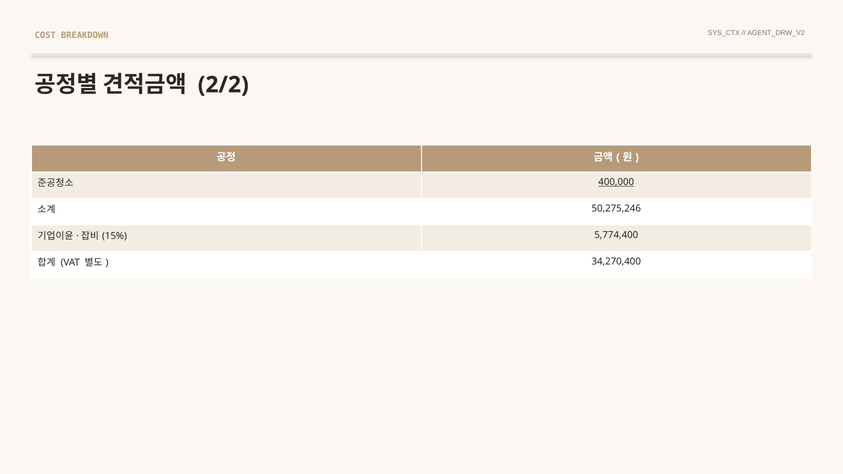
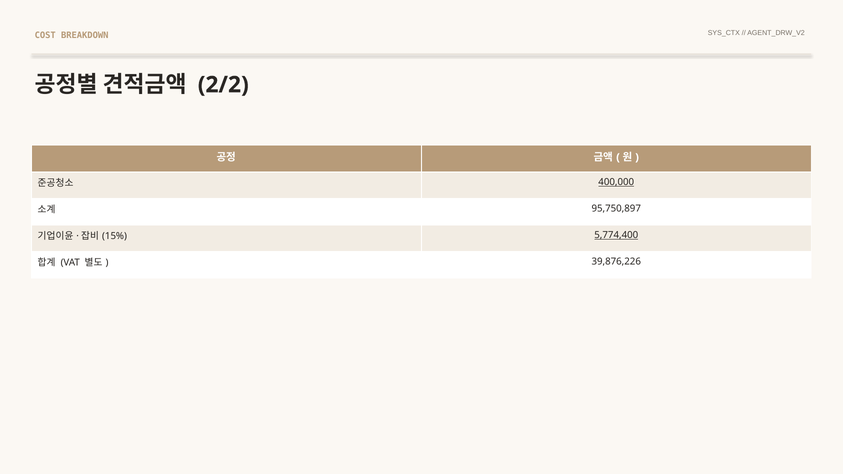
50,275,246: 50,275,246 -> 95,750,897 (616, 209)
5,774,400 underline: none -> present (616, 235)
34,270,400: 34,270,400 -> 39,876,226 (616, 262)
